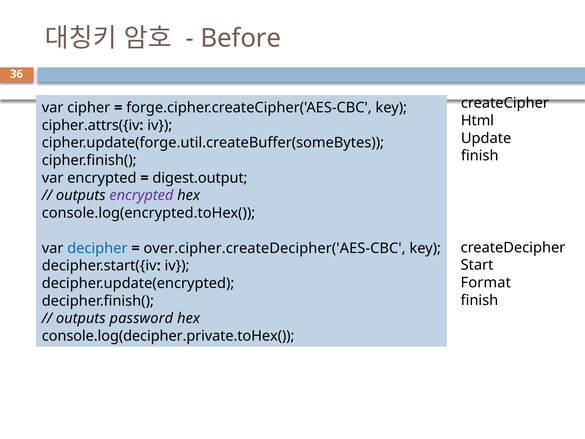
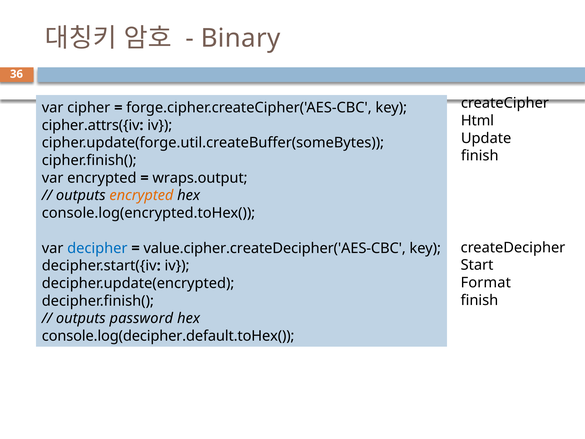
Before: Before -> Binary (241, 38)
digest.output: digest.output -> wraps.output (200, 178)
encrypted colour: purple -> orange (141, 195)
over.cipher.createDecipher('AES-CBC: over.cipher.createDecipher('AES-CBC -> value.cipher.createDecipher('AES-CBC (275, 248)
console.log(decipher.private.toHex(: console.log(decipher.private.toHex( -> console.log(decipher.default.toHex( (168, 336)
